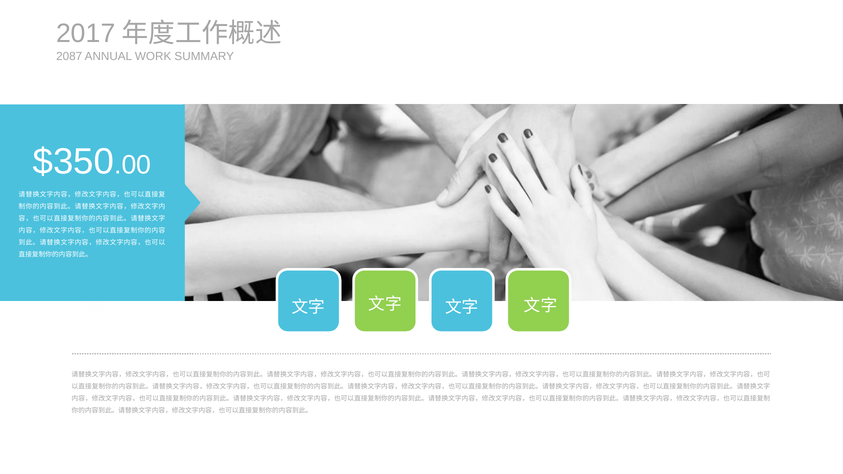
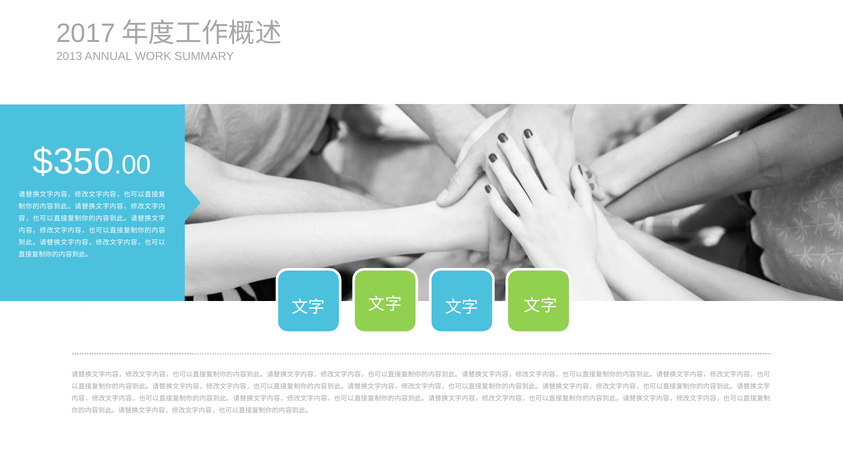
2087: 2087 -> 2013 (69, 57)
